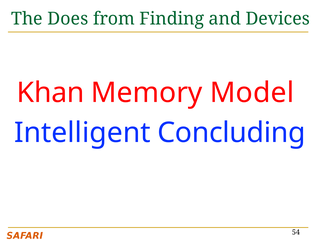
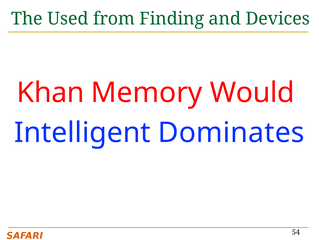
Does: Does -> Used (68, 19)
Model: Model -> Would (252, 92)
Concluding: Concluding -> Dominates (231, 132)
